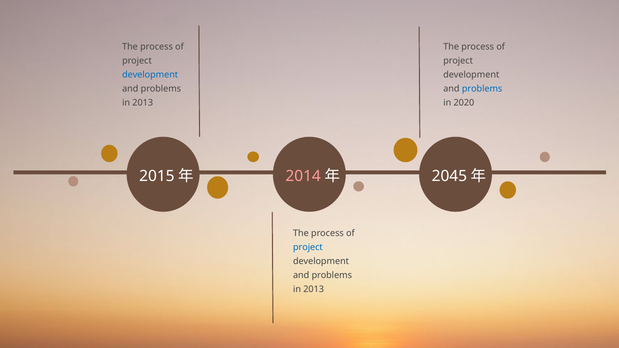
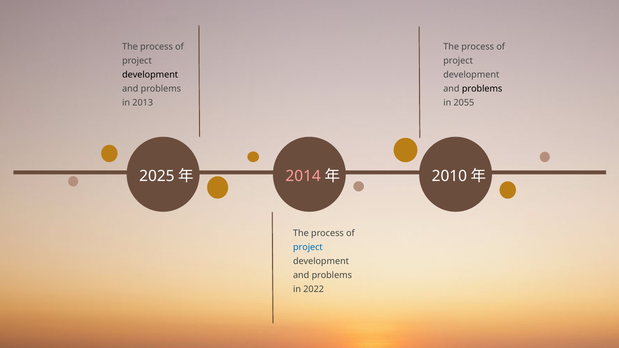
development colour: blue -> black (150, 75)
problems colour: blue -> black (482, 89)
2020: 2020 -> 2055 (464, 103)
2015: 2015 -> 2025 (157, 176)
2045: 2045 -> 2010 (449, 176)
2013: 2013 -> 2022 (314, 289)
